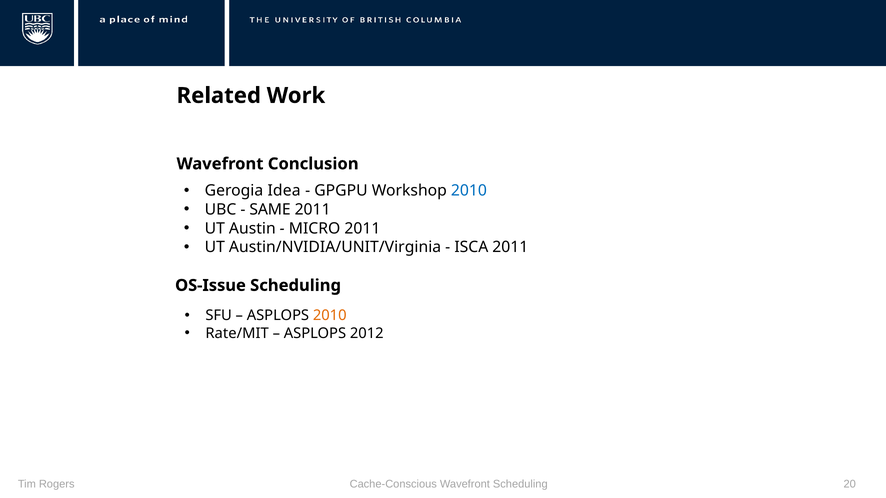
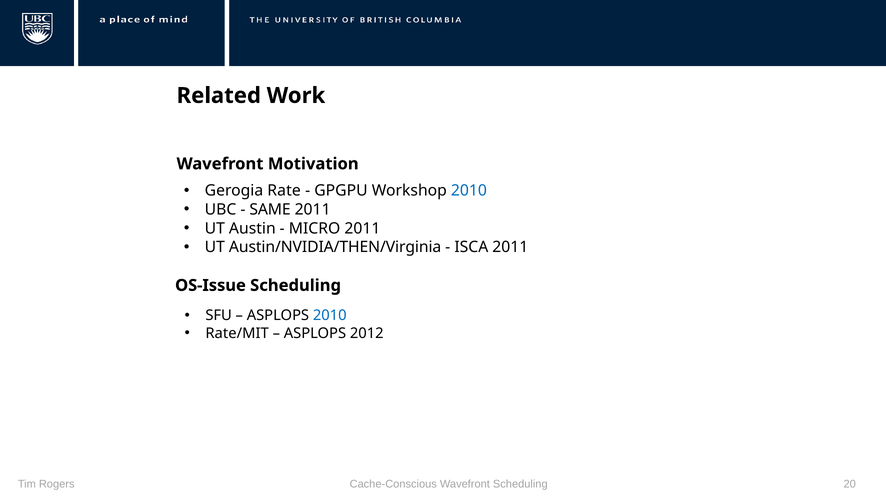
Conclusion: Conclusion -> Motivation (313, 164)
Idea: Idea -> Rate (284, 191)
Austin/NVIDIA/UNIT/Virginia: Austin/NVIDIA/UNIT/Virginia -> Austin/NVIDIA/THEN/Virginia (335, 247)
2010 colour: orange -> blue (330, 316)
